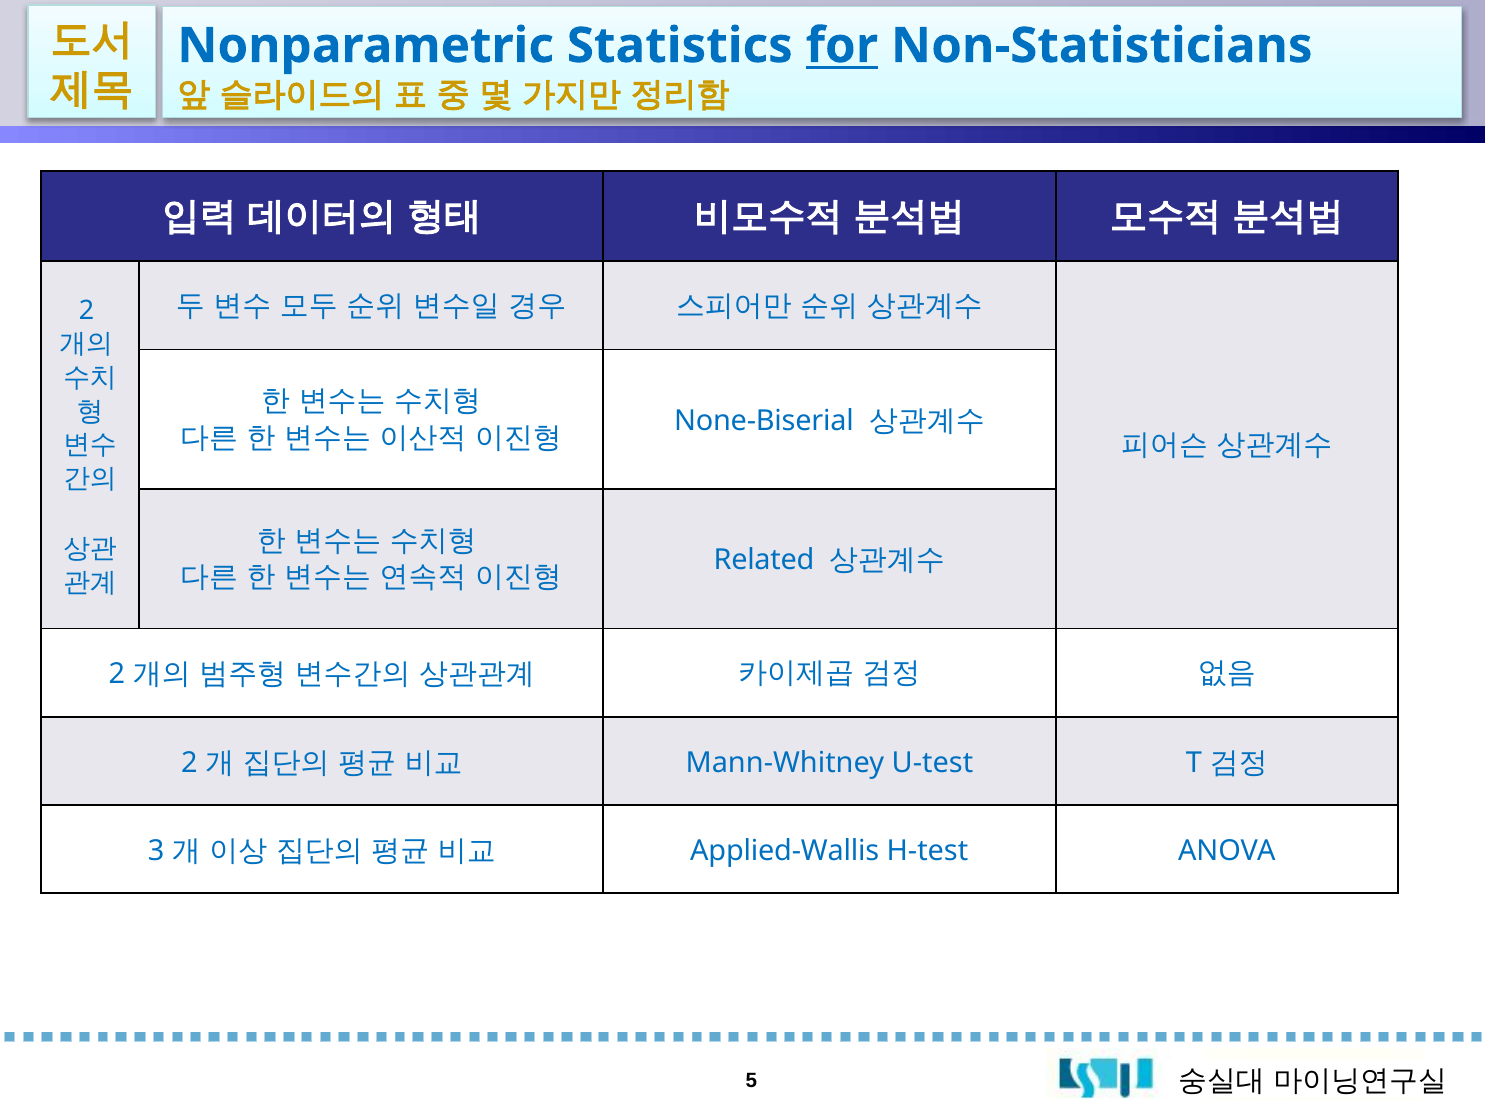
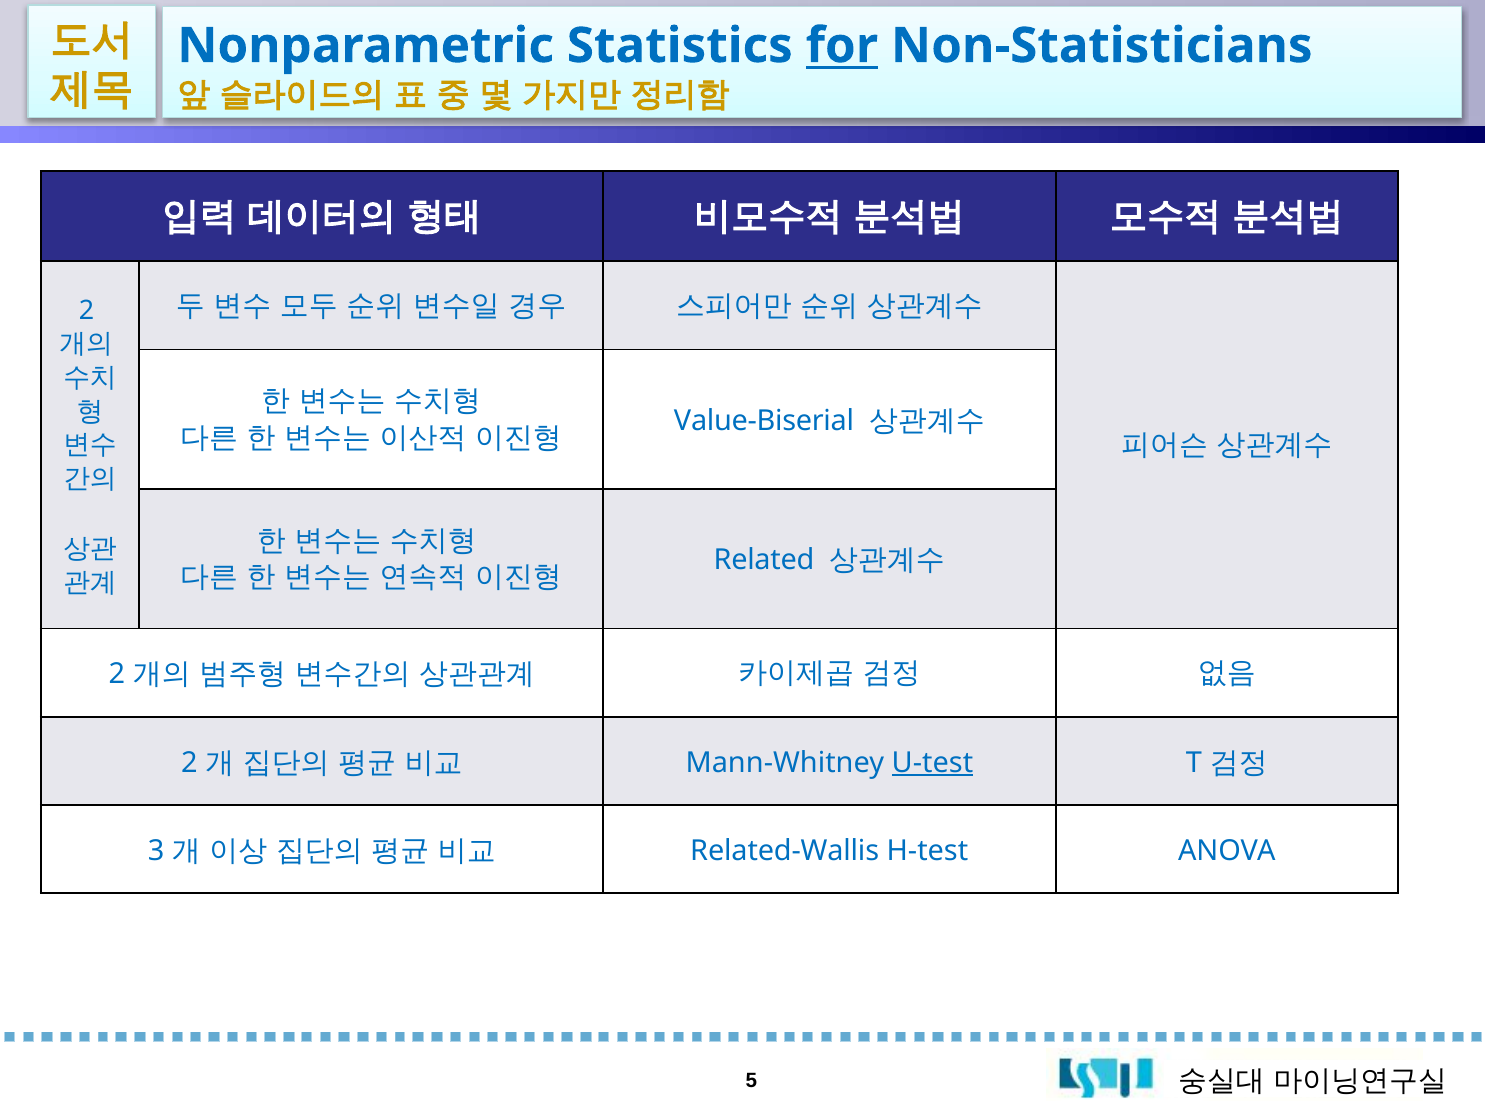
None-Biserial: None-Biserial -> Value-Biserial (764, 421)
U-test underline: none -> present (932, 762)
Applied-Wallis: Applied-Wallis -> Related-Wallis (785, 851)
